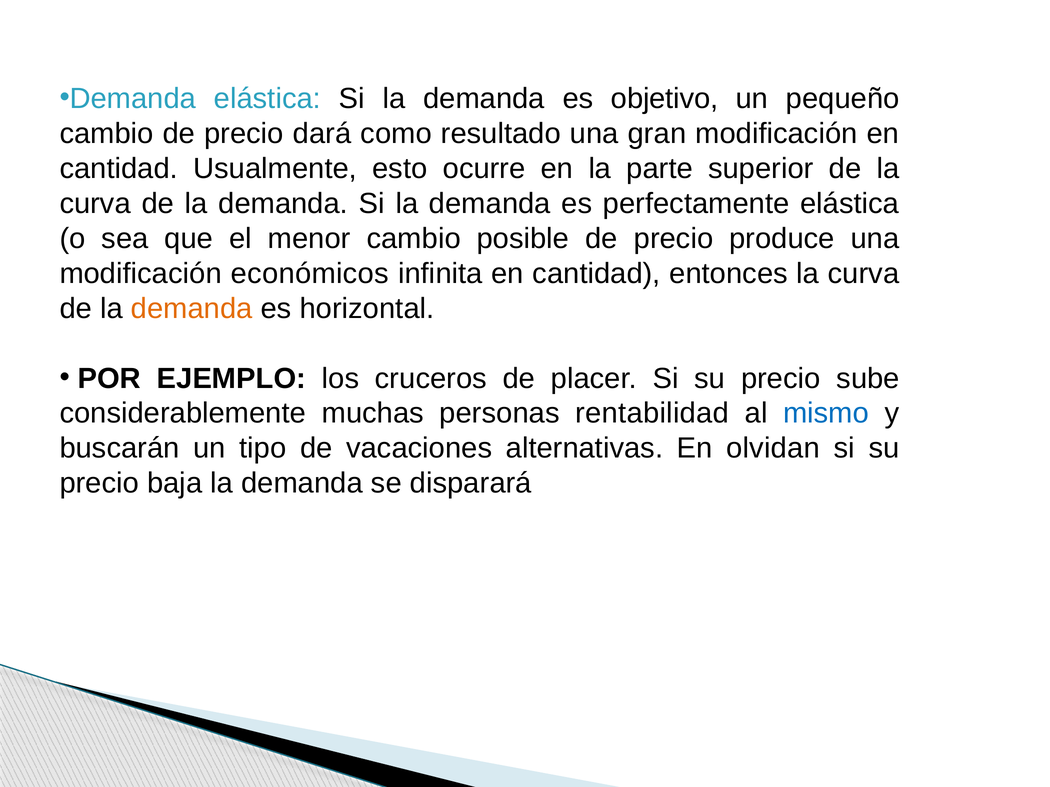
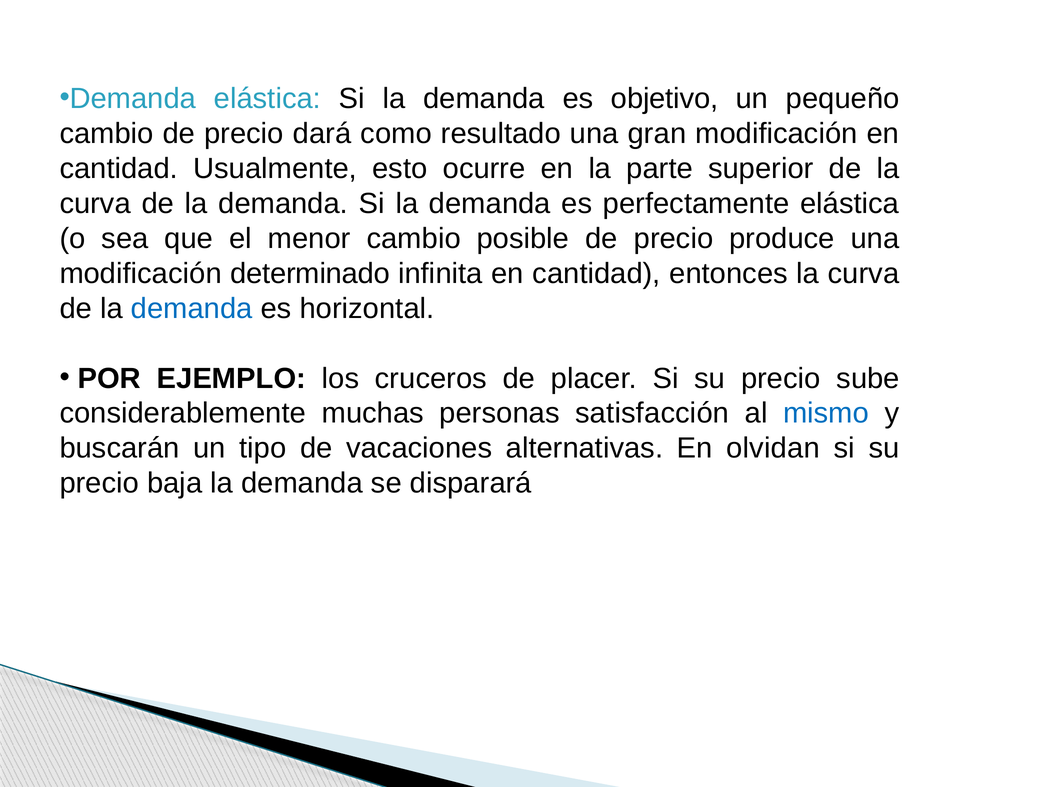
económicos: económicos -> determinado (310, 274)
demanda colour: orange -> blue (192, 309)
rentabilidad: rentabilidad -> satisfacción (652, 414)
